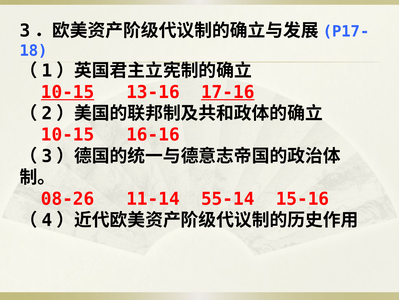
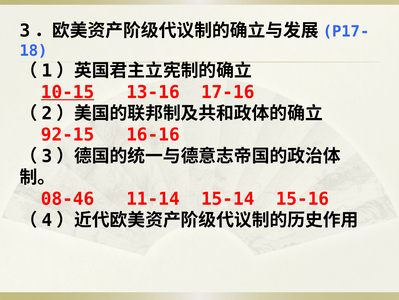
17-16 underline: present -> none (228, 92)
10-15: 10-15 -> 92-15 (68, 135)
08-26: 08-26 -> 08-46 (68, 198)
55-14: 55-14 -> 15-14 (228, 198)
